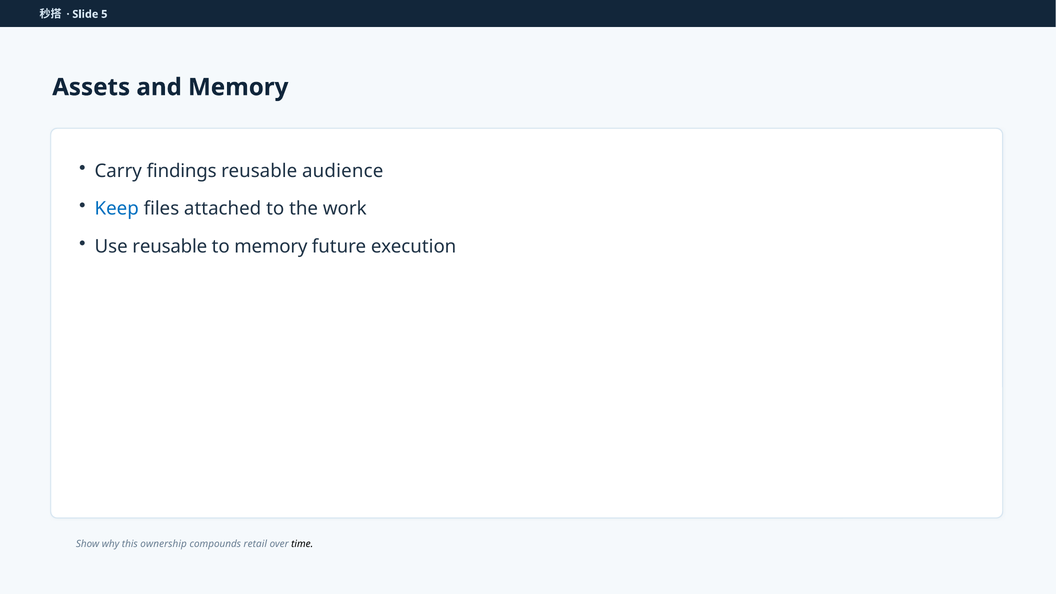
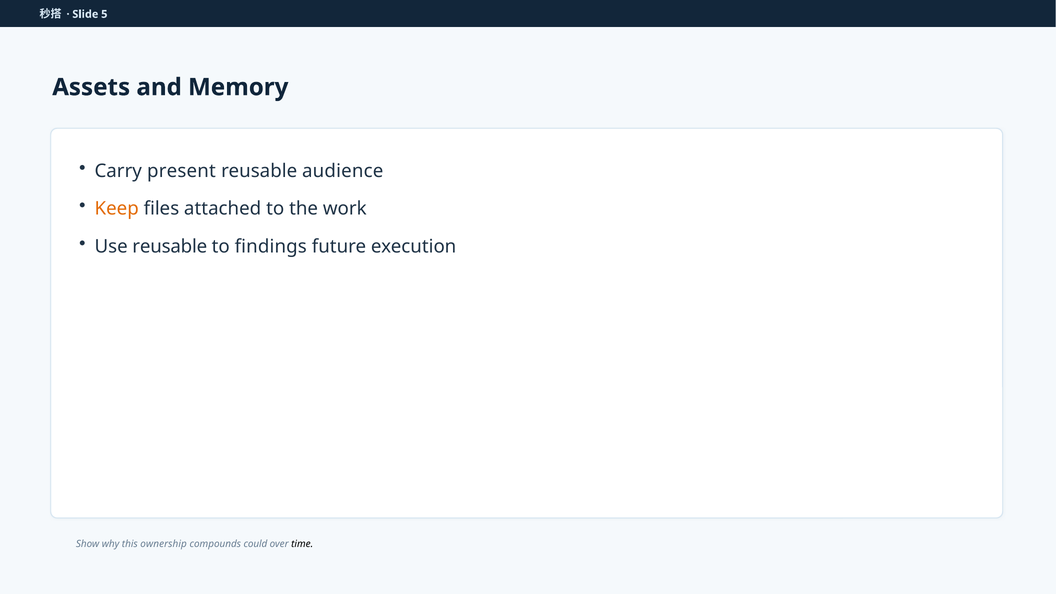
findings: findings -> present (181, 171)
Keep colour: blue -> orange (117, 209)
to memory: memory -> findings (271, 247)
retail: retail -> could (255, 544)
